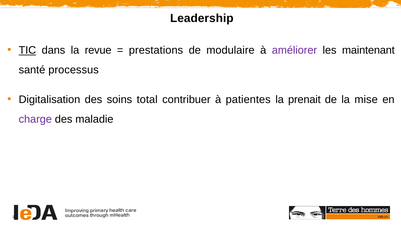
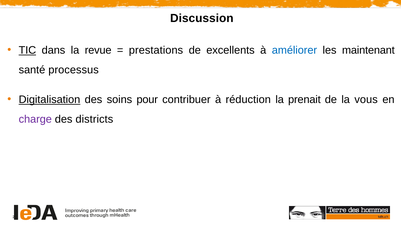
Leadership: Leadership -> Discussion (202, 18)
modulaire: modulaire -> excellents (231, 50)
améliorer colour: purple -> blue (294, 50)
Digitalisation underline: none -> present (49, 99)
total: total -> pour (147, 99)
patientes: patientes -> réduction (248, 99)
mise: mise -> vous (366, 99)
maladie: maladie -> districts (94, 119)
